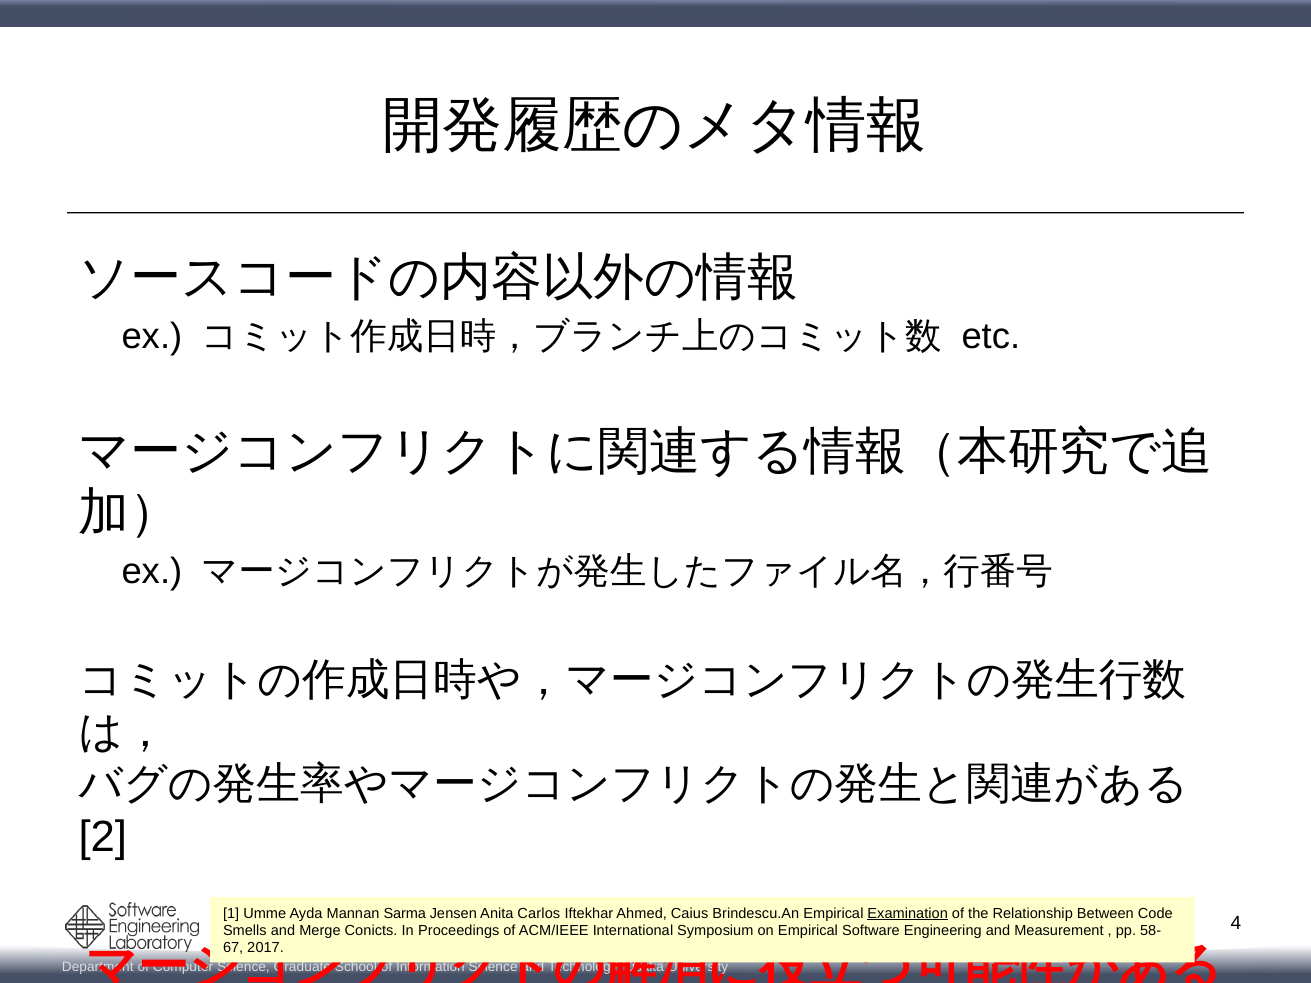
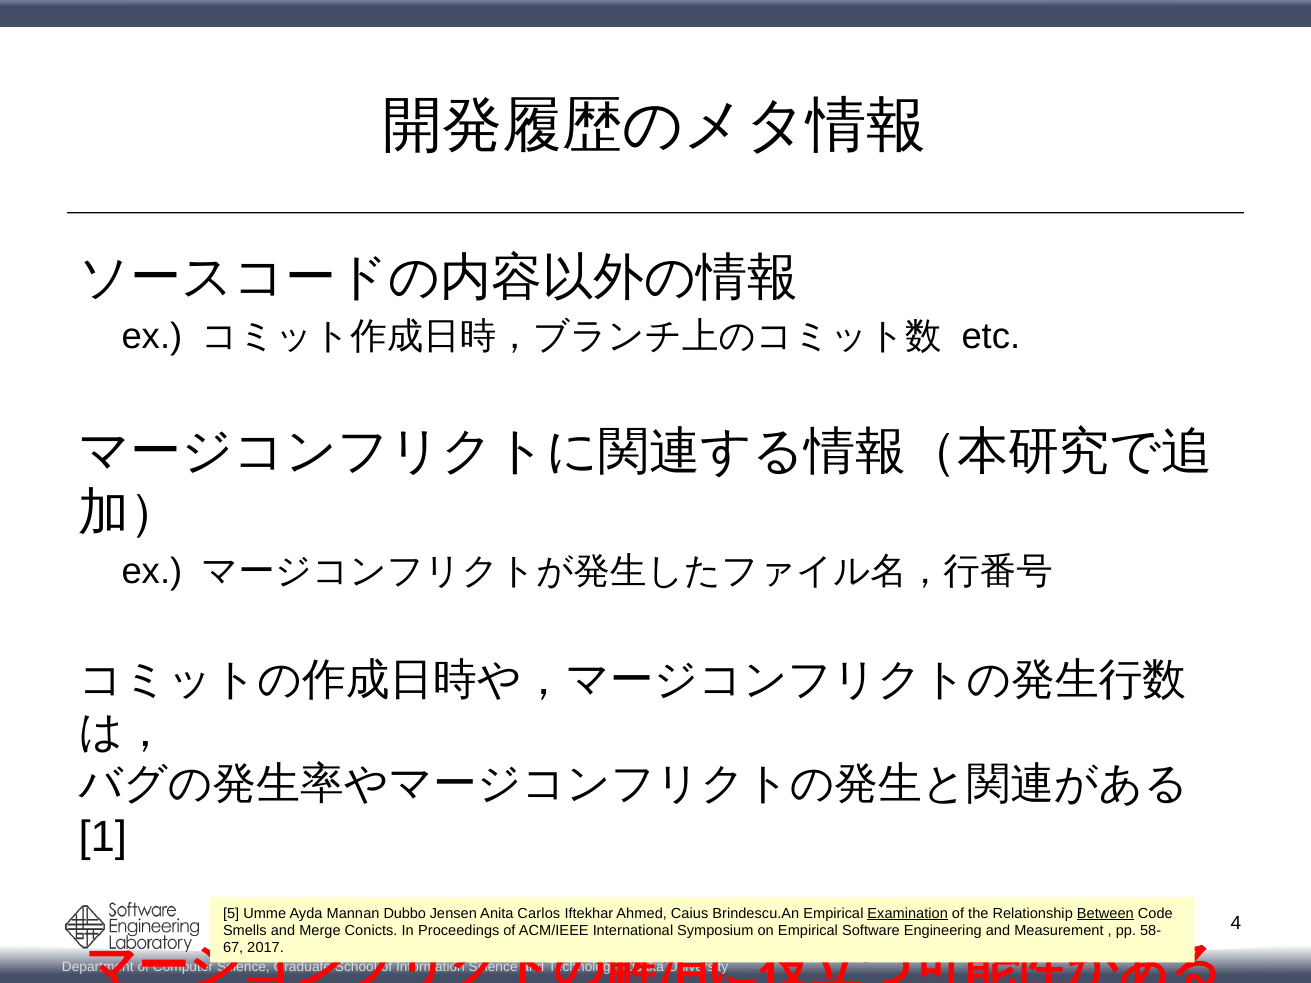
2: 2 -> 1 (103, 837)
1: 1 -> 5 (231, 914)
Sarma: Sarma -> Dubbo (405, 914)
Between underline: none -> present (1105, 914)
